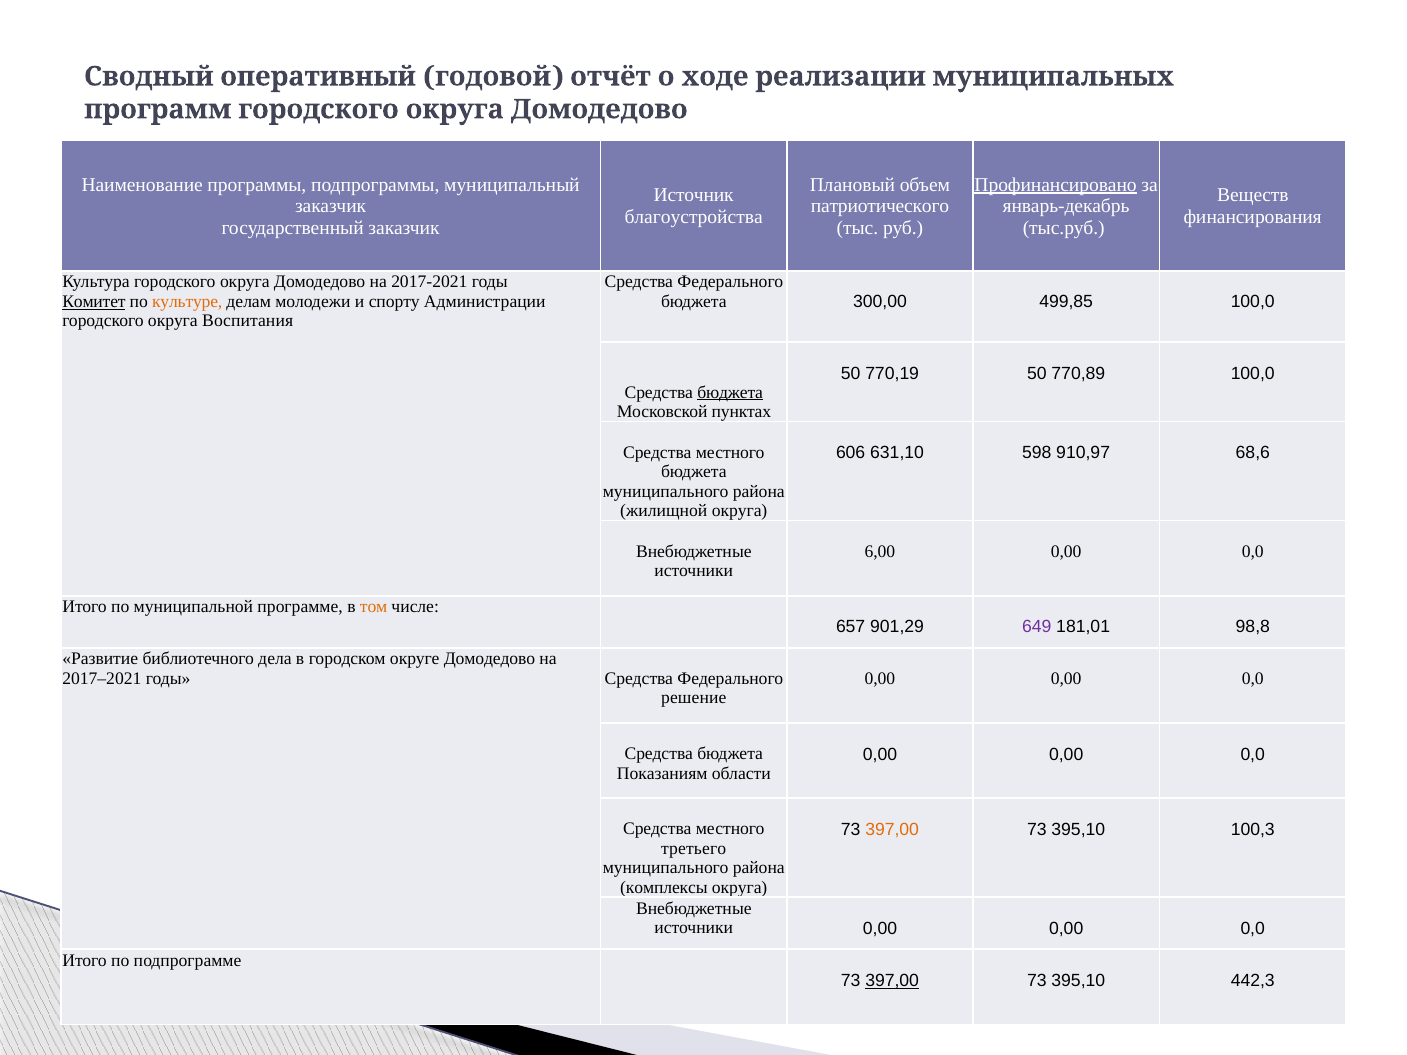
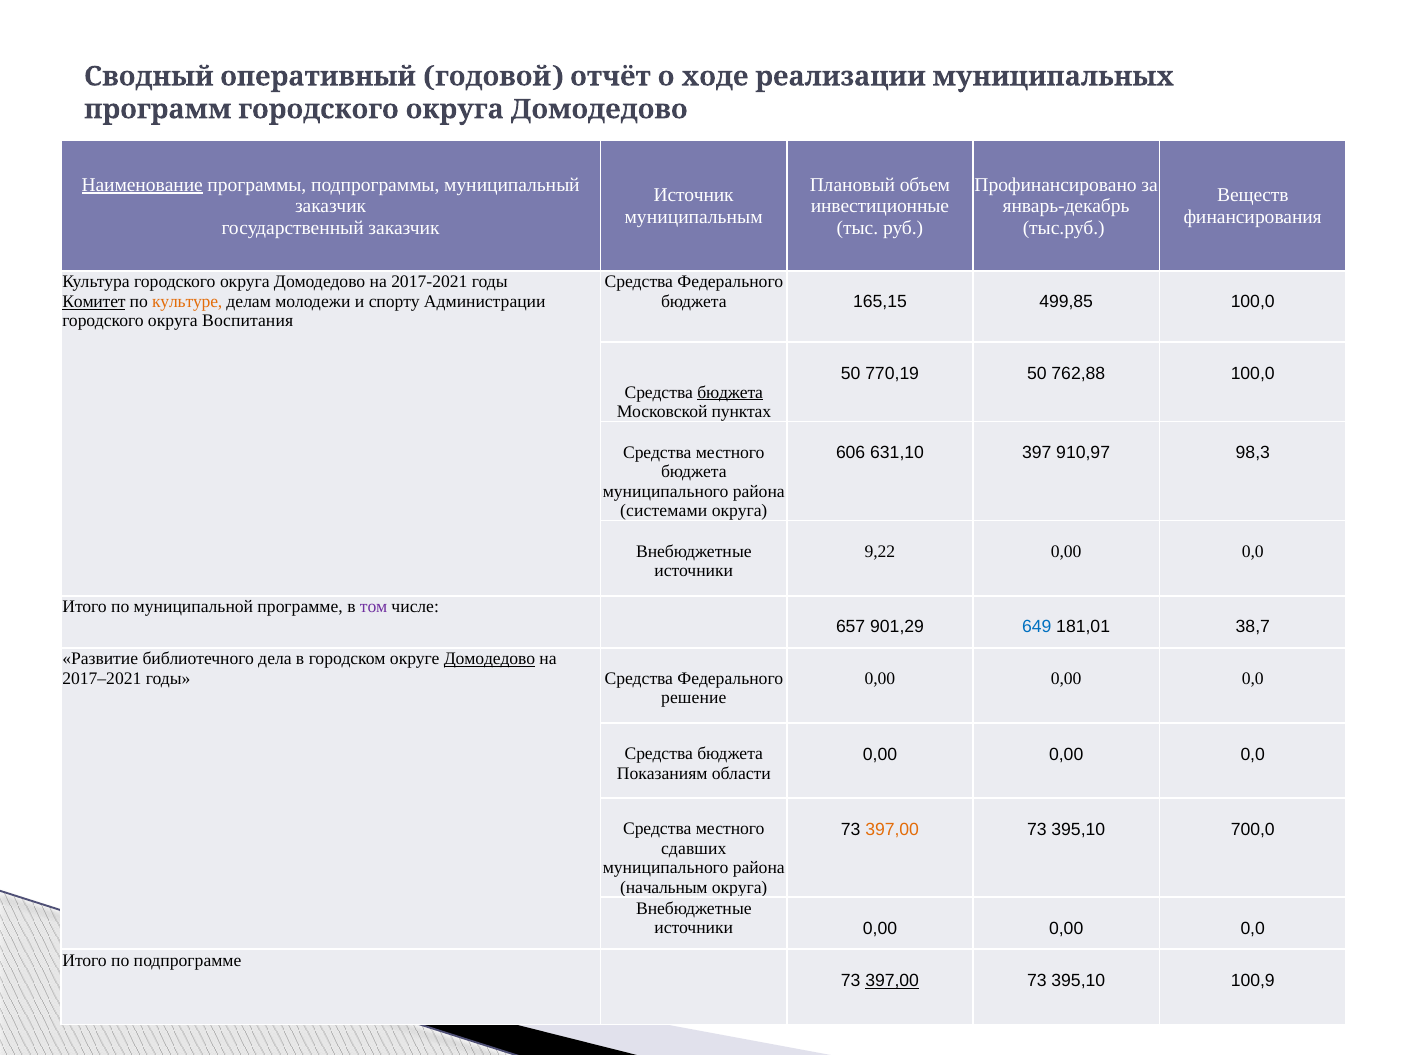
Наименование underline: none -> present (142, 185)
Профинансировано underline: present -> none (1056, 185)
патриотического: патриотического -> инвестиционные (880, 206)
благоустройства: благоустройства -> муниципальным (694, 217)
300,00: 300,00 -> 165,15 (880, 302)
770,89: 770,89 -> 762,88 (1078, 373)
598: 598 -> 397 (1037, 453)
68,6: 68,6 -> 98,3 (1253, 453)
жилищной: жилищной -> системами (664, 511)
6,00: 6,00 -> 9,22 (880, 551)
том colour: orange -> purple (374, 607)
649 colour: purple -> blue (1037, 627)
98,8: 98,8 -> 38,7 (1253, 627)
Домодедово underline: none -> present (489, 659)
100,3: 100,3 -> 700,0 (1253, 830)
третьего: третьего -> сдавших (694, 849)
комплексы: комплексы -> начальным (664, 888)
442,3: 442,3 -> 100,9 (1253, 981)
